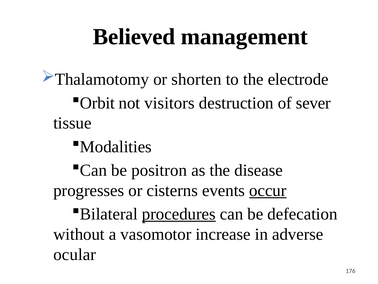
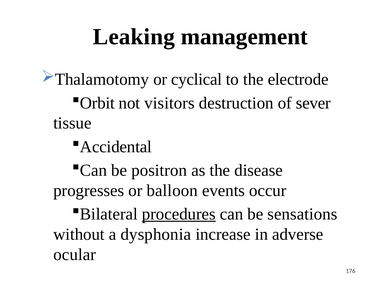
Believed: Believed -> Leaking (134, 37)
shorten: shorten -> cyclical (197, 79)
Modalities: Modalities -> Accidental (116, 146)
cisterns: cisterns -> balloon (172, 190)
occur underline: present -> none (268, 190)
defecation: defecation -> sensations (302, 214)
vasomotor: vasomotor -> dysphonia (156, 234)
